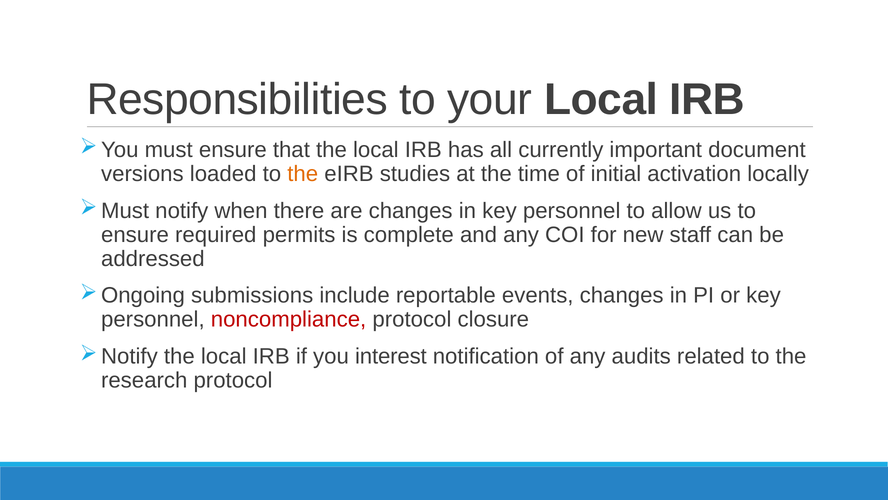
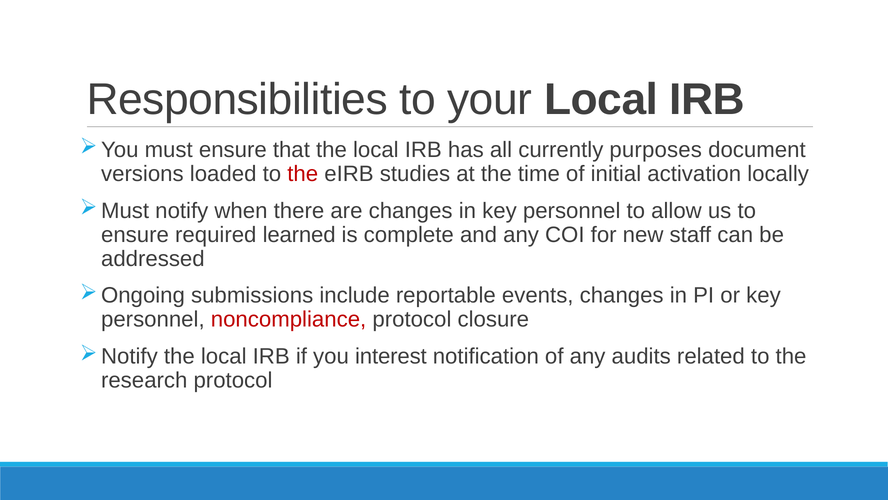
important: important -> purposes (656, 150)
the colour: orange -> red (303, 174)
permits: permits -> learned (299, 234)
